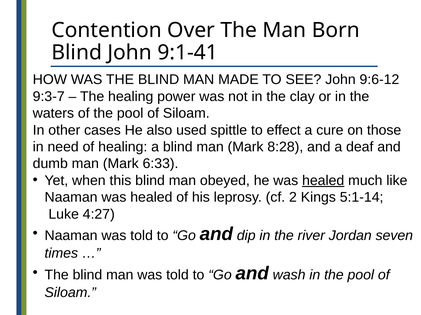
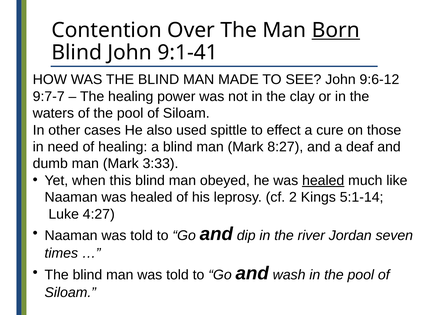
Born underline: none -> present (336, 30)
9:3-7: 9:3-7 -> 9:7-7 (49, 97)
8:28: 8:28 -> 8:27 (285, 147)
6:33: 6:33 -> 3:33 (161, 164)
